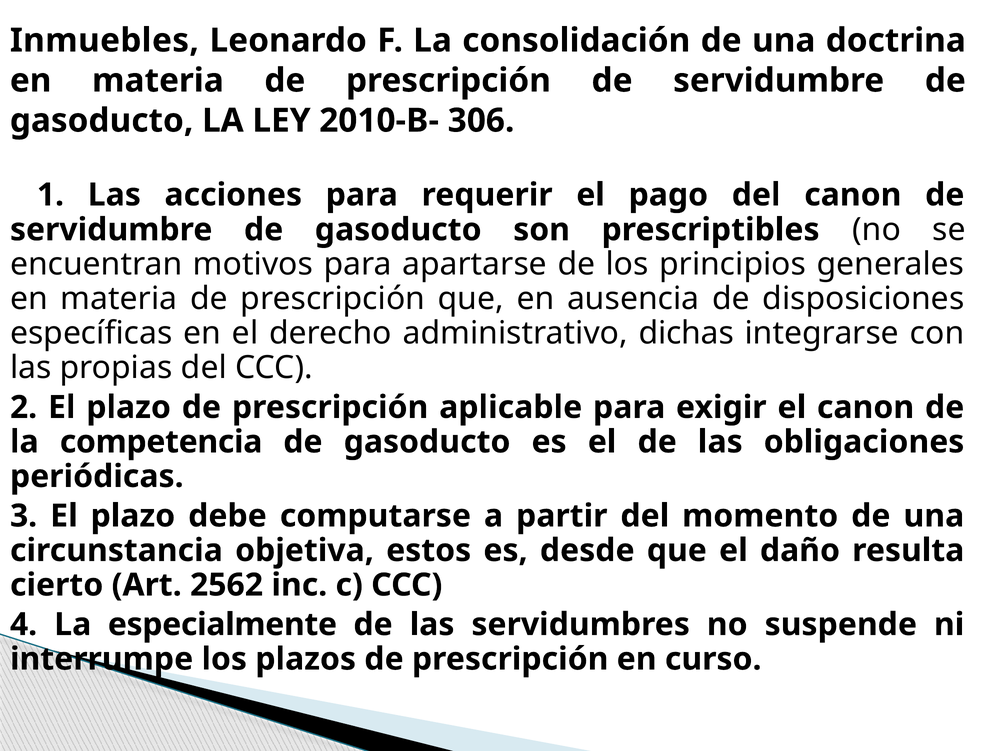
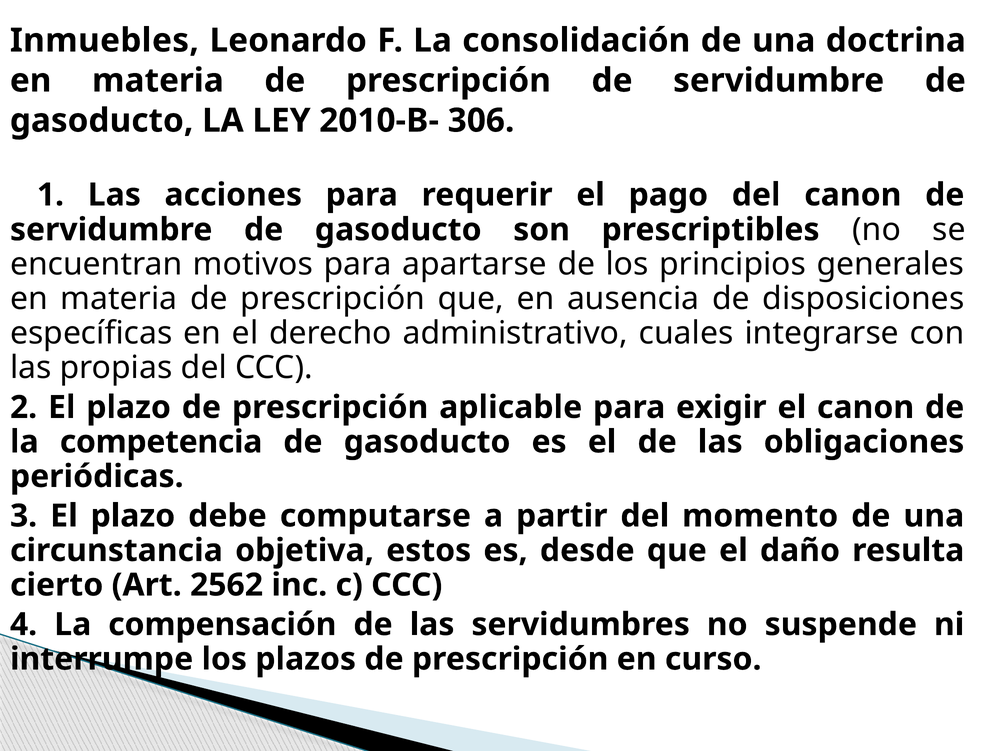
dichas: dichas -> cuales (686, 333)
especialmente: especialmente -> compensación (222, 624)
